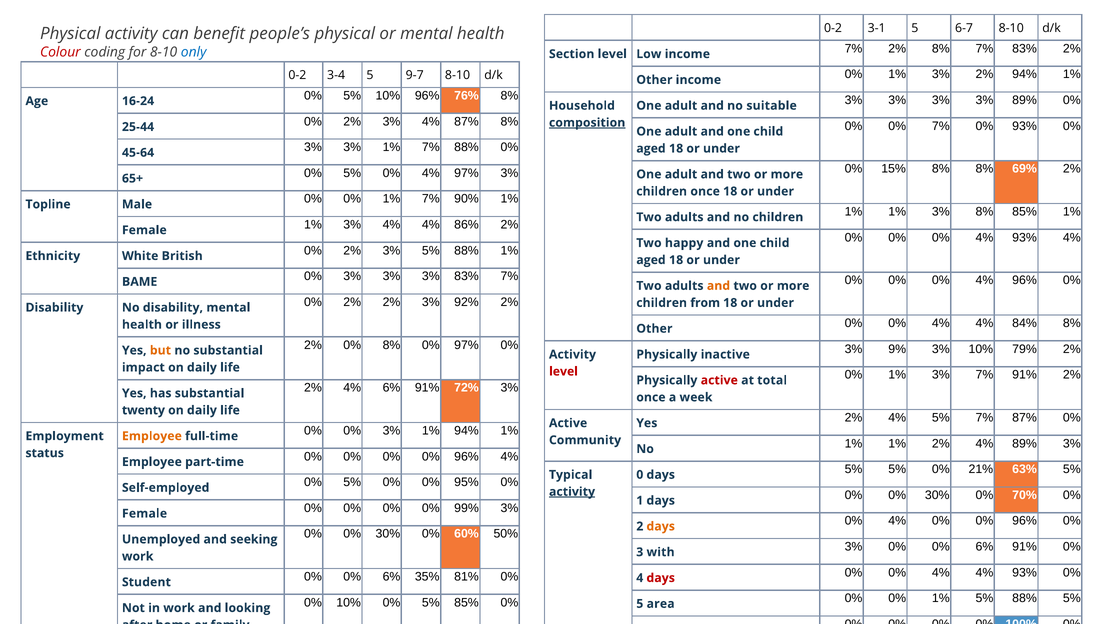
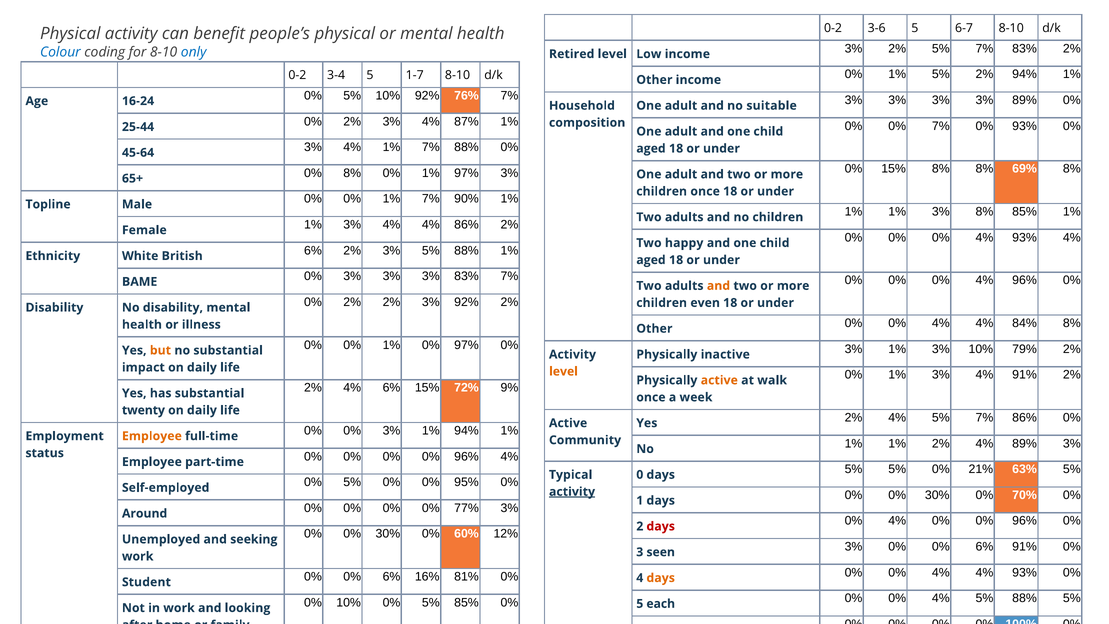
3-1: 3-1 -> 3-6 (877, 28)
Colour colour: red -> blue (60, 52)
Section: Section -> Retired (572, 54)
income 7%: 7% -> 3% (854, 49)
2% 8%: 8% -> 5% (941, 49)
9-7: 9-7 -> 1-7 (415, 75)
income 0% 1% 3%: 3% -> 5% (941, 74)
10% 96%: 96% -> 92% (427, 96)
76% 8%: 8% -> 7% (509, 96)
composition underline: present -> none (587, 123)
87% 8%: 8% -> 1% (509, 121)
45-64 3% 3%: 3% -> 4% (352, 147)
69% 2%: 2% -> 8% (1072, 169)
65+ 0% 5%: 5% -> 8% (352, 173)
4%: 4% -> 1% (431, 173)
British 0%: 0% -> 6% (313, 250)
from: from -> even (705, 303)
2%: 2% -> 0% (313, 345)
8%: 8% -> 1% (392, 345)
inactive 3% 9%: 9% -> 1% (897, 349)
level colour: red -> orange (563, 371)
0% 1% 3% 7%: 7% -> 4% (985, 375)
active colour: red -> orange (719, 380)
total: total -> walk (772, 380)
4% 6% 91%: 91% -> 15% (427, 388)
72% 3%: 3% -> 9% (509, 388)
7% 87%: 87% -> 86% (1025, 418)
Female: Female -> Around (145, 513)
99%: 99% -> 77% (467, 508)
days colour: orange -> red (661, 526)
50%: 50% -> 12% (506, 534)
with: with -> seen (661, 552)
days colour: red -> orange (661, 578)
35%: 35% -> 16% (427, 577)
area: area -> each (661, 604)
1%: 1% -> 4% (941, 598)
